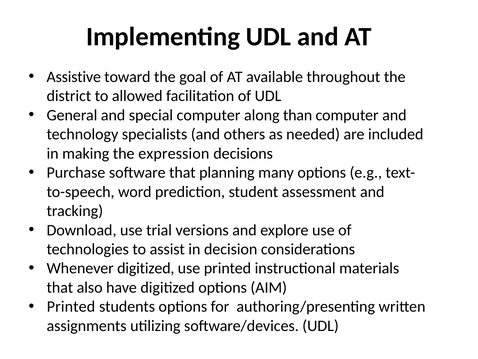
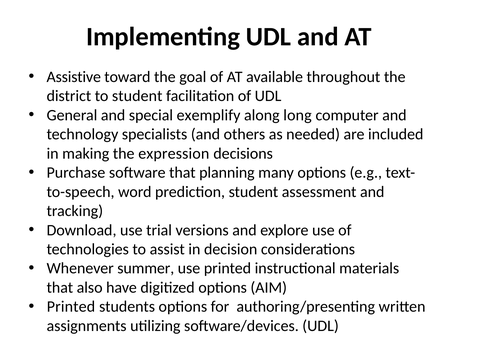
to allowed: allowed -> student (137, 96)
special computer: computer -> exemplify (209, 115)
than: than -> long (297, 115)
Whenever digitized: digitized -> summer (146, 268)
